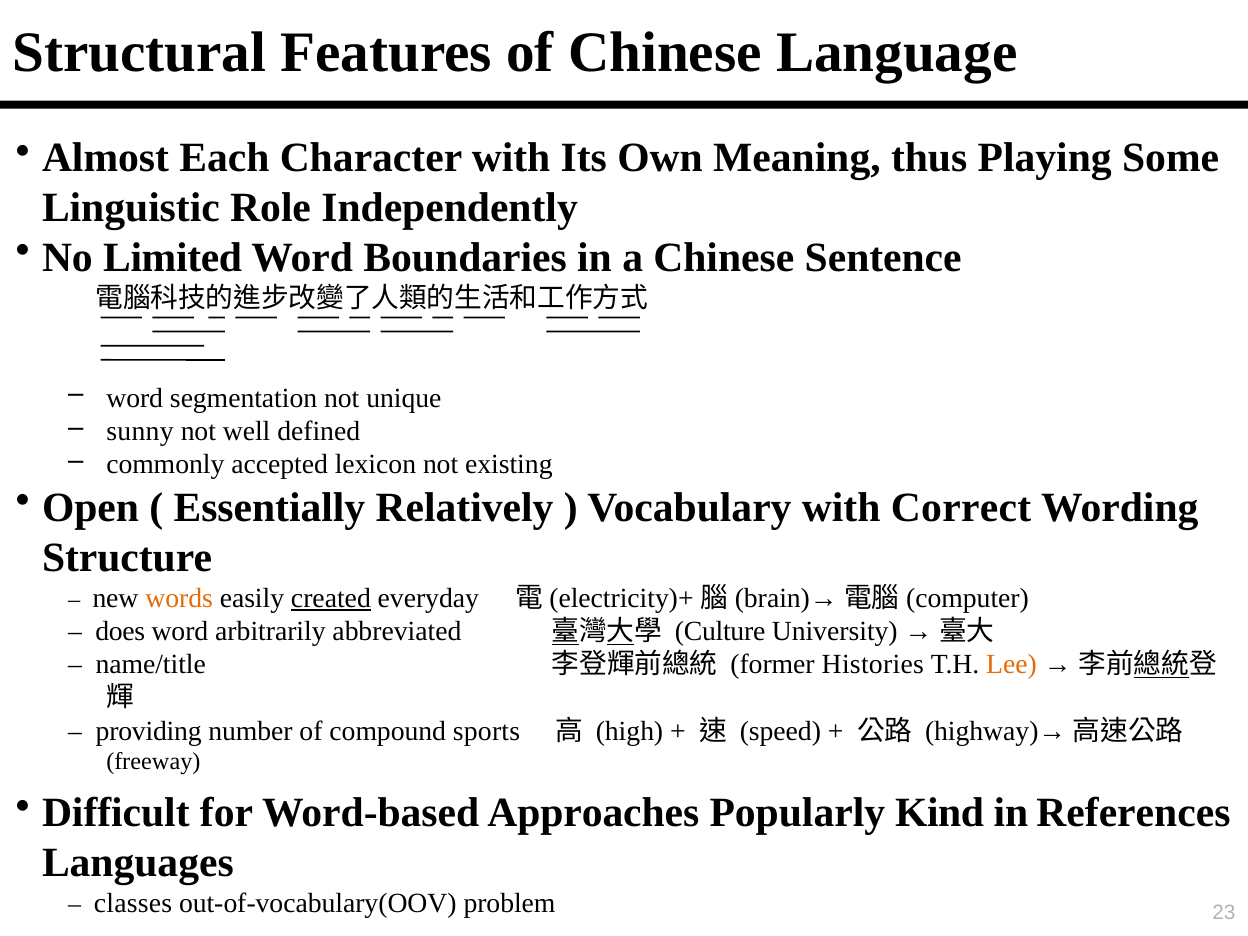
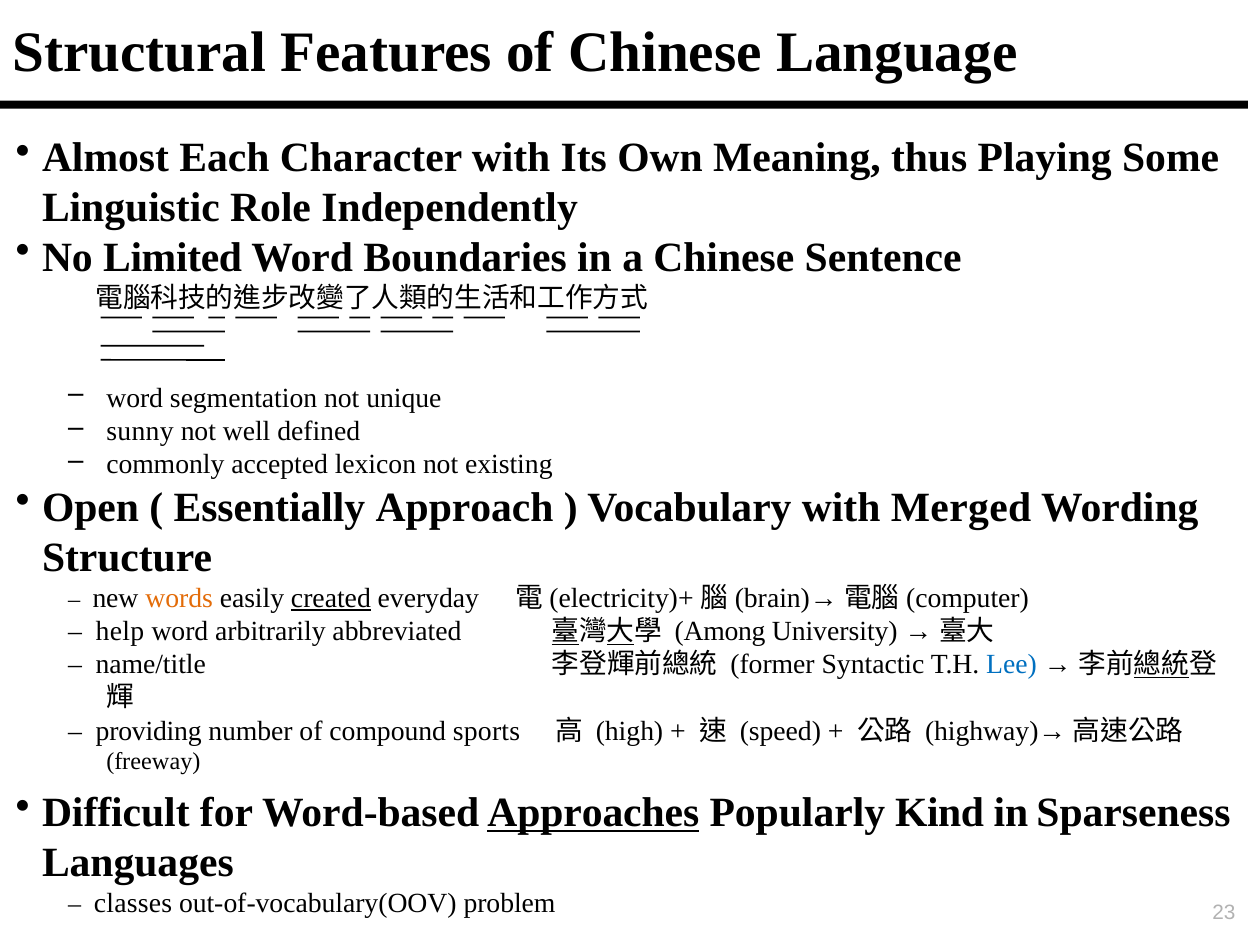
Relatively: Relatively -> Approach (465, 507)
Correct: Correct -> Merged (961, 507)
does: does -> help (120, 631)
Culture: Culture -> Among (720, 631)
Histories: Histories -> Syntactic (873, 664)
Lee colour: orange -> blue (1012, 664)
Approaches underline: none -> present (593, 813)
References: References -> Sparseness (1133, 813)
